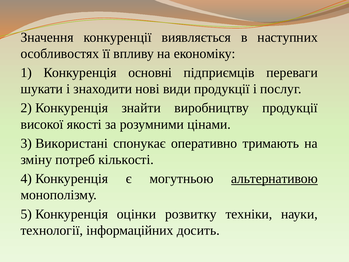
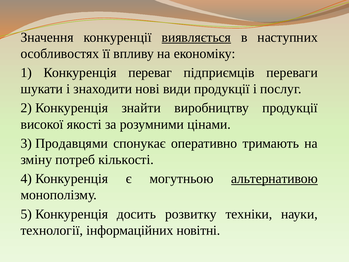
виявляється underline: none -> present (196, 37)
основні: основні -> переваг (150, 73)
Використані: Використані -> Продавцями (72, 143)
оцінки: оцінки -> досить (137, 214)
досить: досить -> новітні (198, 230)
